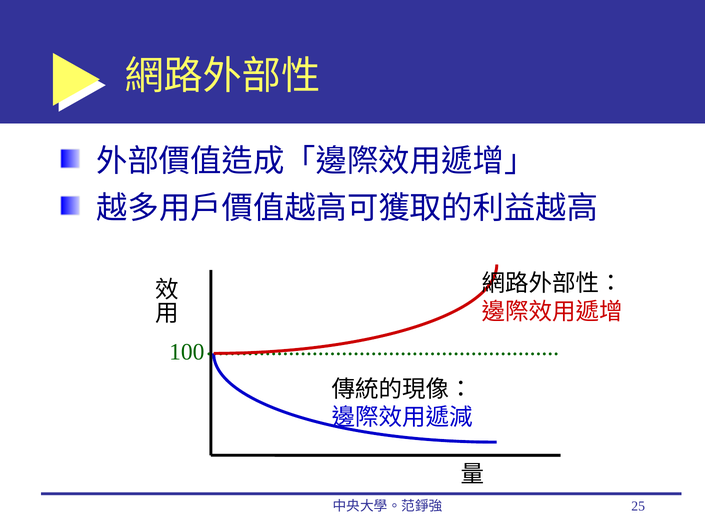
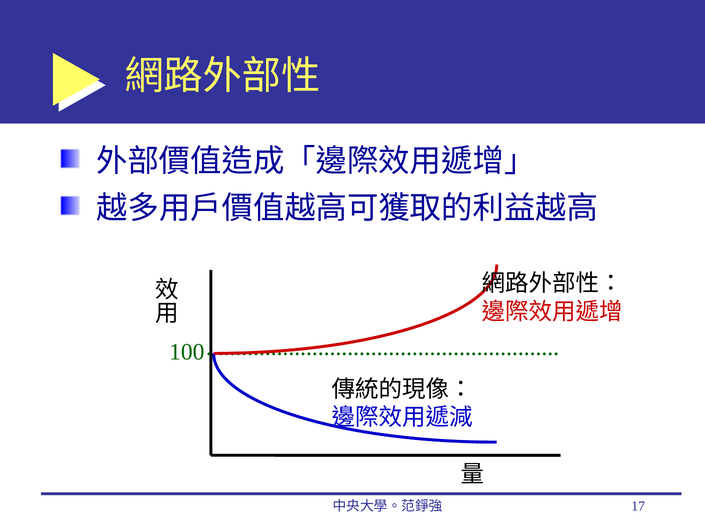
25: 25 -> 17 (638, 506)
